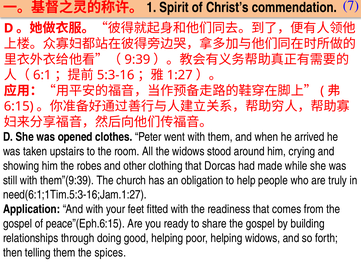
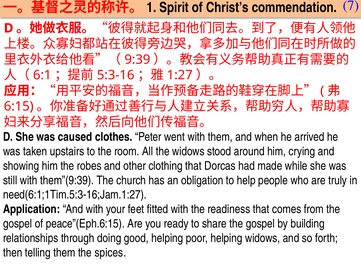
opened: opened -> caused (75, 137)
